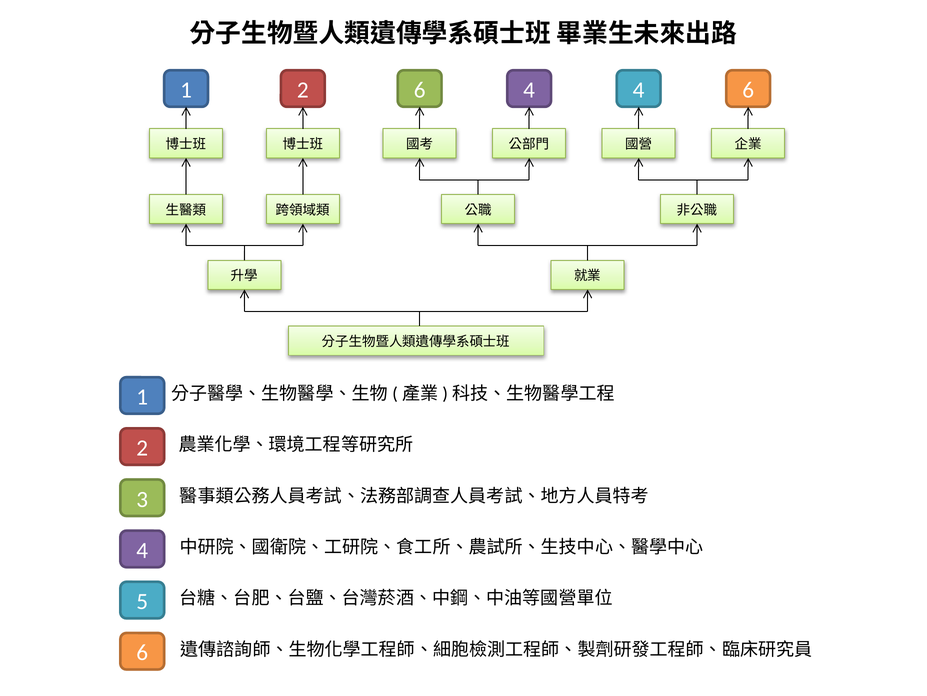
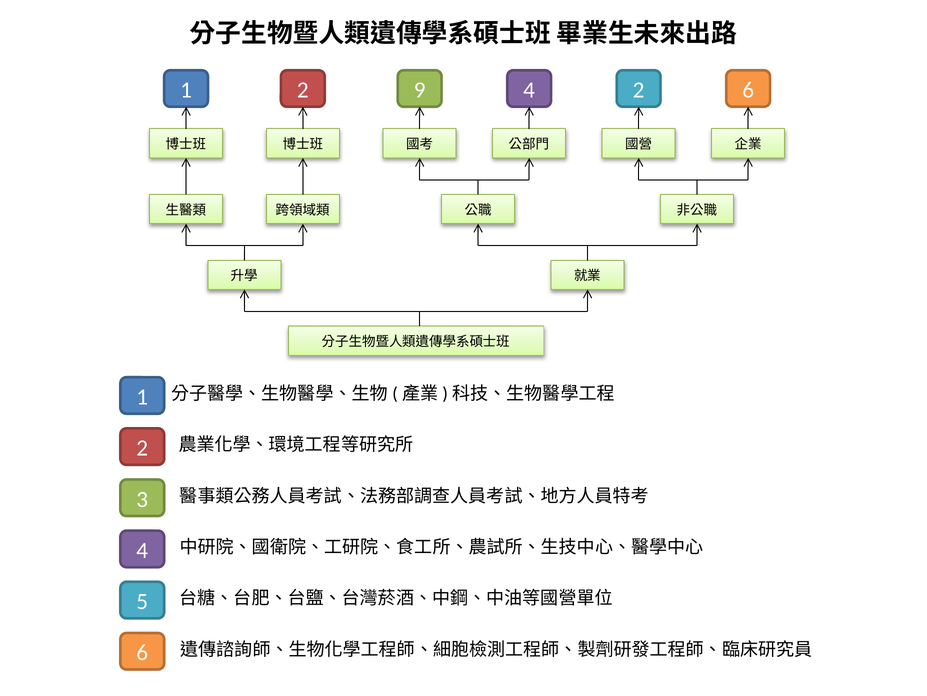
2 6: 6 -> 9 (420, 90)
4 4: 4 -> 2 (639, 90)
